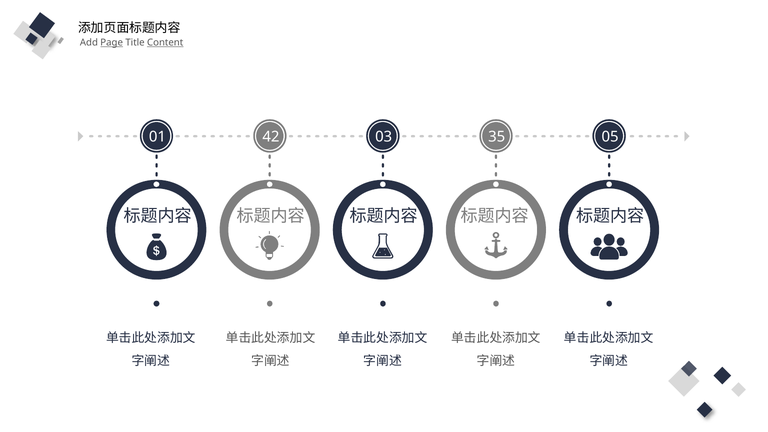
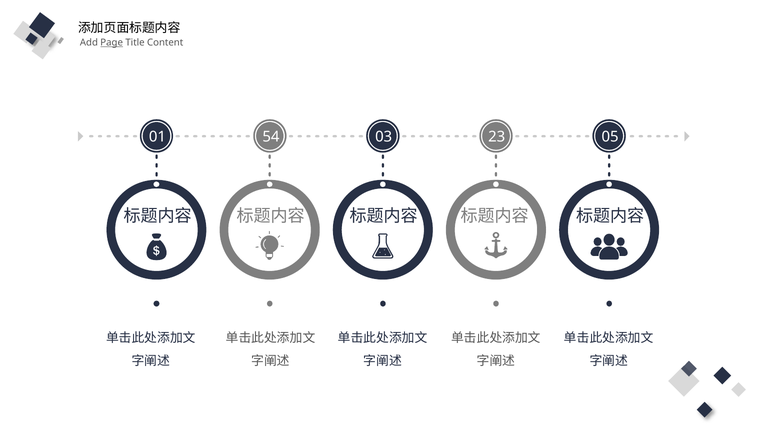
Content underline: present -> none (165, 43)
42: 42 -> 54 (271, 137)
35: 35 -> 23 (497, 137)
